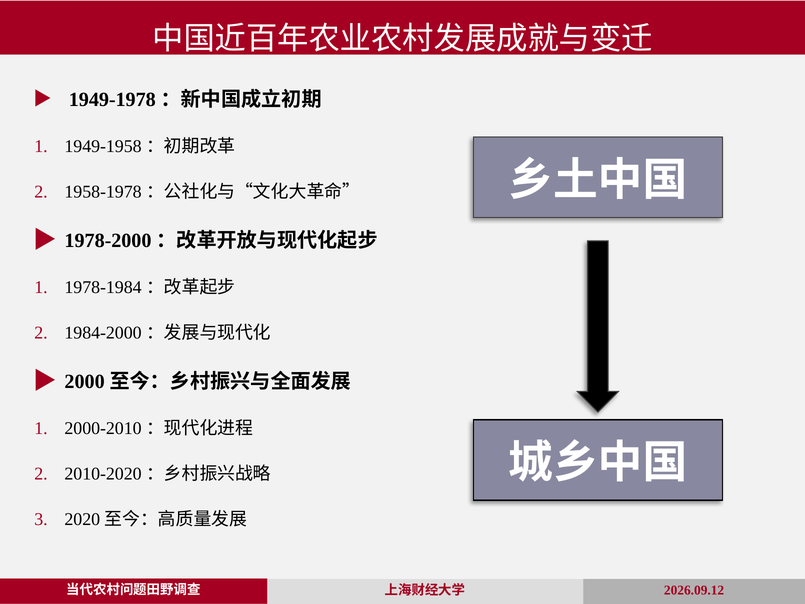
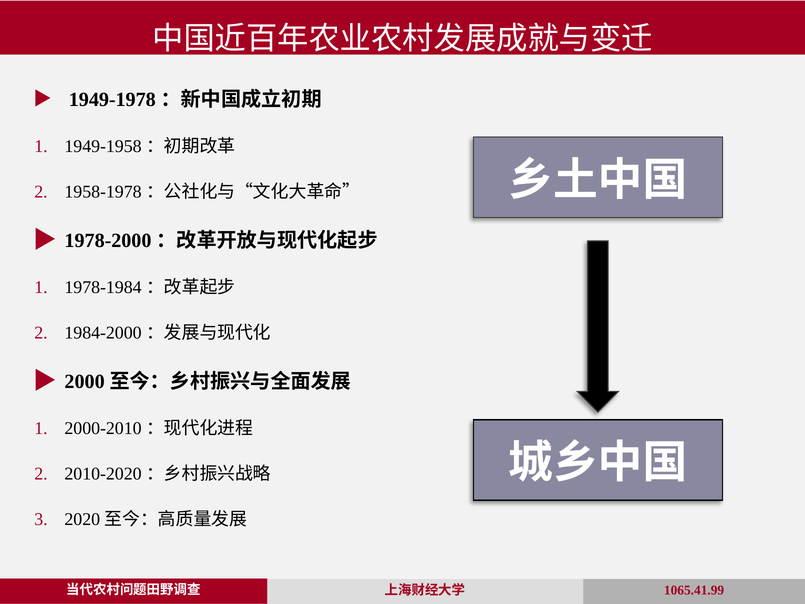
2026.09.12: 2026.09.12 -> 1065.41.99 (694, 590)
